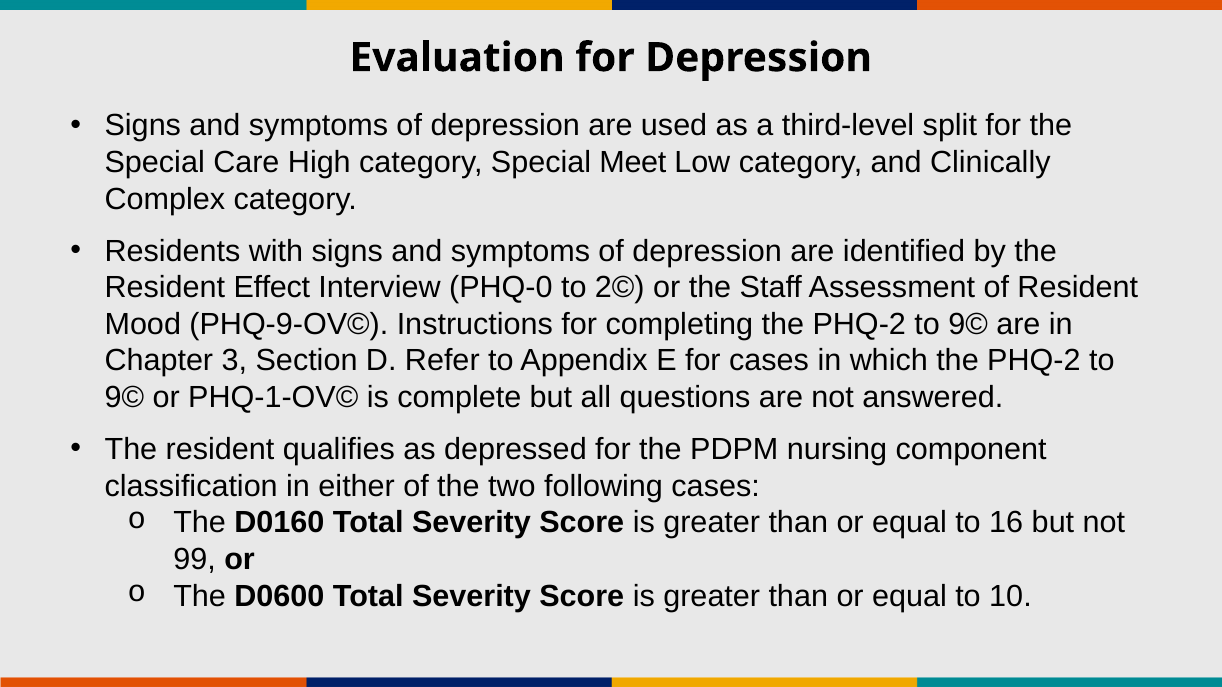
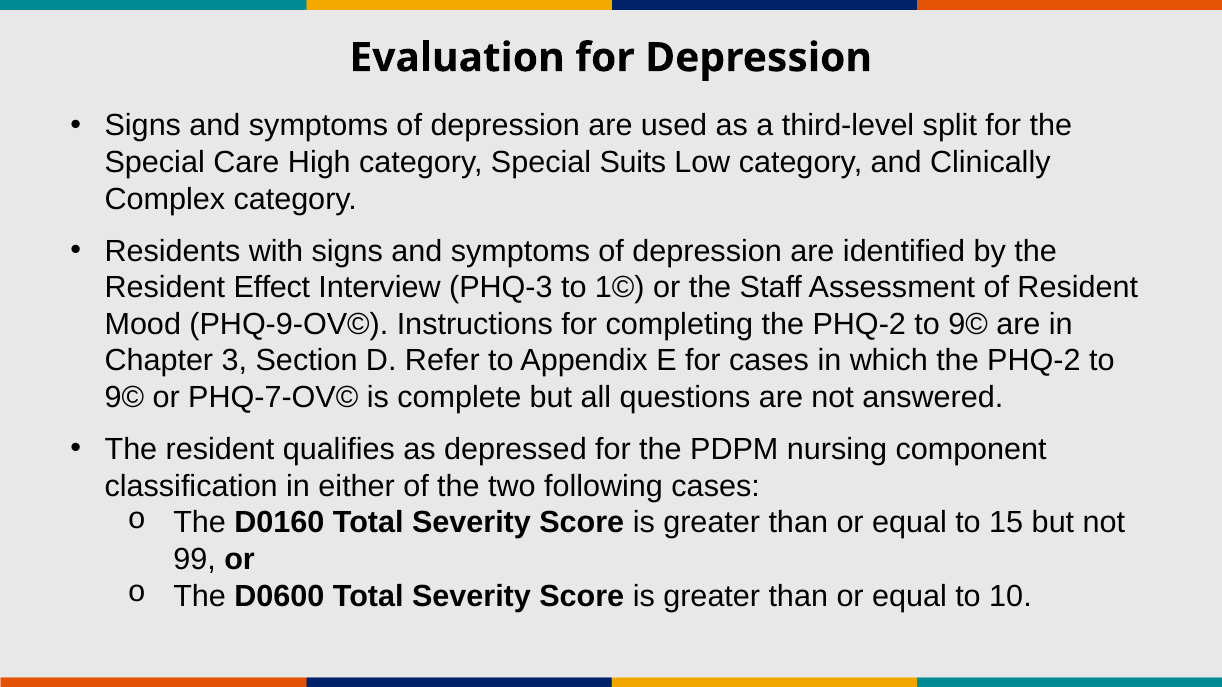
Meet: Meet -> Suits (633, 163)
PHQ-0: PHQ-0 -> PHQ-3 (501, 288)
2©: 2© -> 1© (620, 288)
PHQ-1-OV©: PHQ-1-OV© -> PHQ-7-OV© (273, 398)
16: 16 -> 15 (1006, 523)
